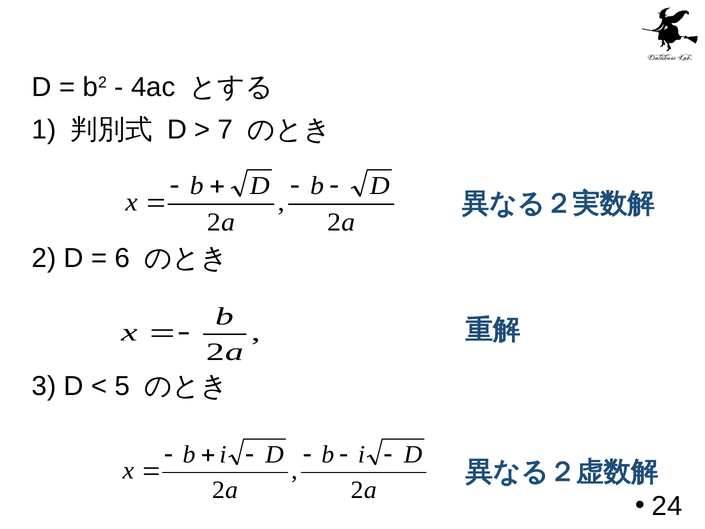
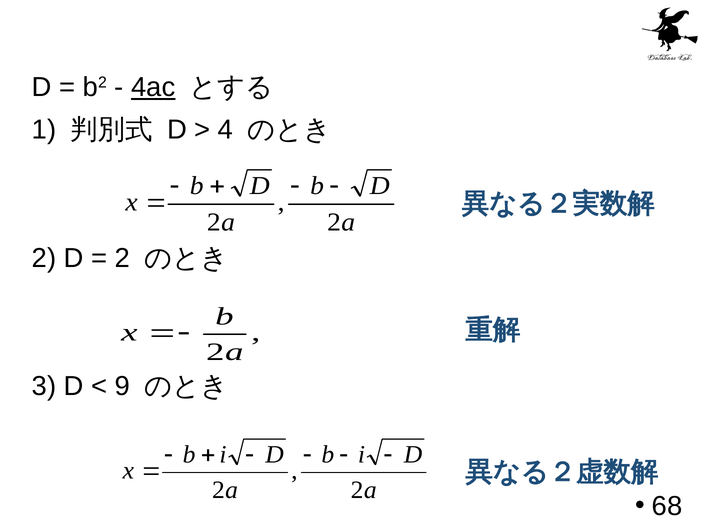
4ac underline: none -> present (153, 87)
7: 7 -> 4 (226, 130)
6: 6 -> 2 (122, 258)
5: 5 -> 9 (122, 386)
24: 24 -> 68 (667, 506)
